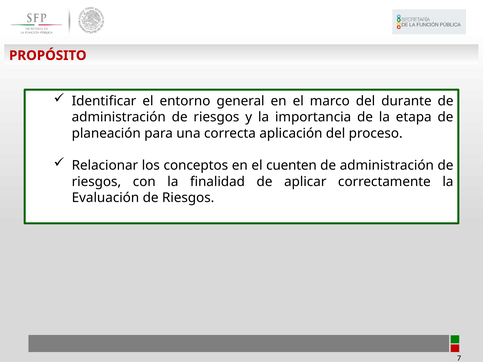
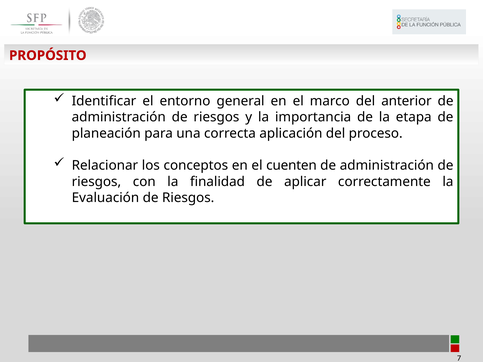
durante: durante -> anterior (406, 101)
